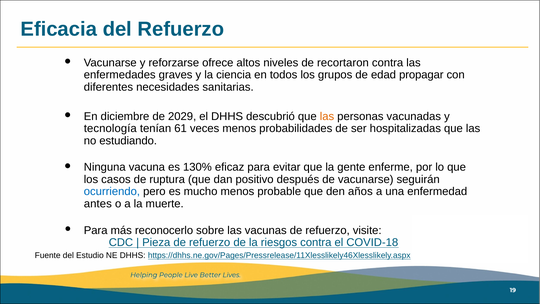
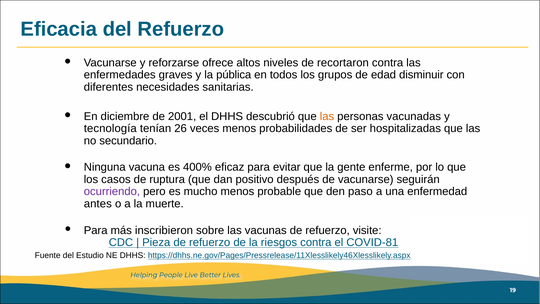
ciencia: ciencia -> pública (234, 75)
propagar: propagar -> disminuir (421, 75)
2029: 2029 -> 2001 (182, 116)
61: 61 -> 26 (181, 128)
estudiando: estudiando -> secundario (128, 141)
130%: 130% -> 400% (197, 167)
ocurriendo colour: blue -> purple (112, 191)
años: años -> paso (360, 191)
reconocerlo: reconocerlo -> inscribieron (164, 230)
COVID-18: COVID-18 -> COVID-81 (372, 242)
